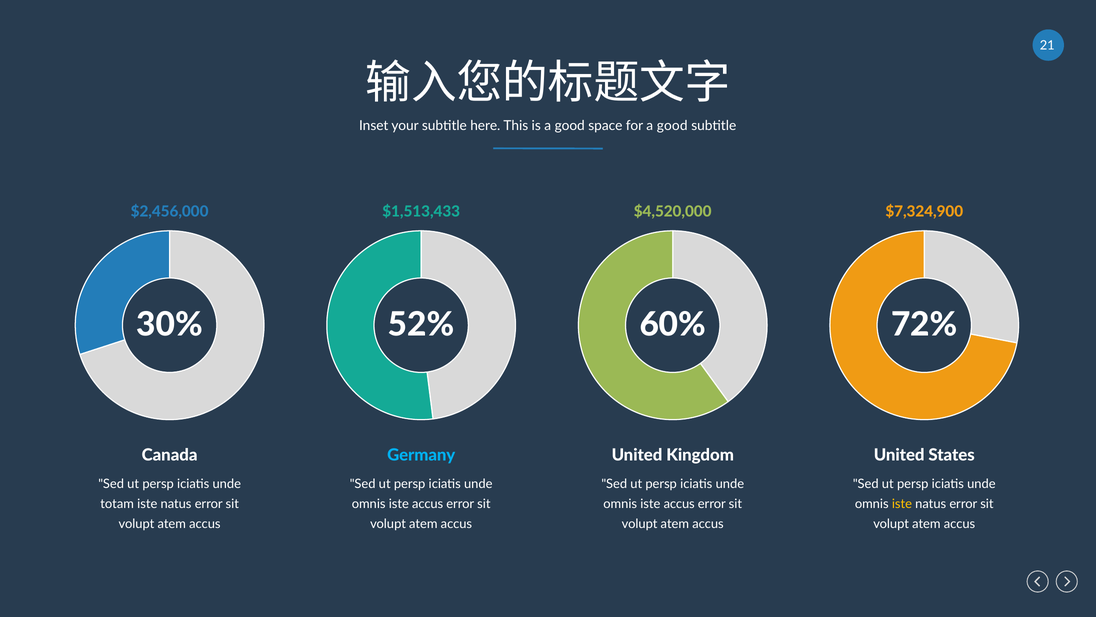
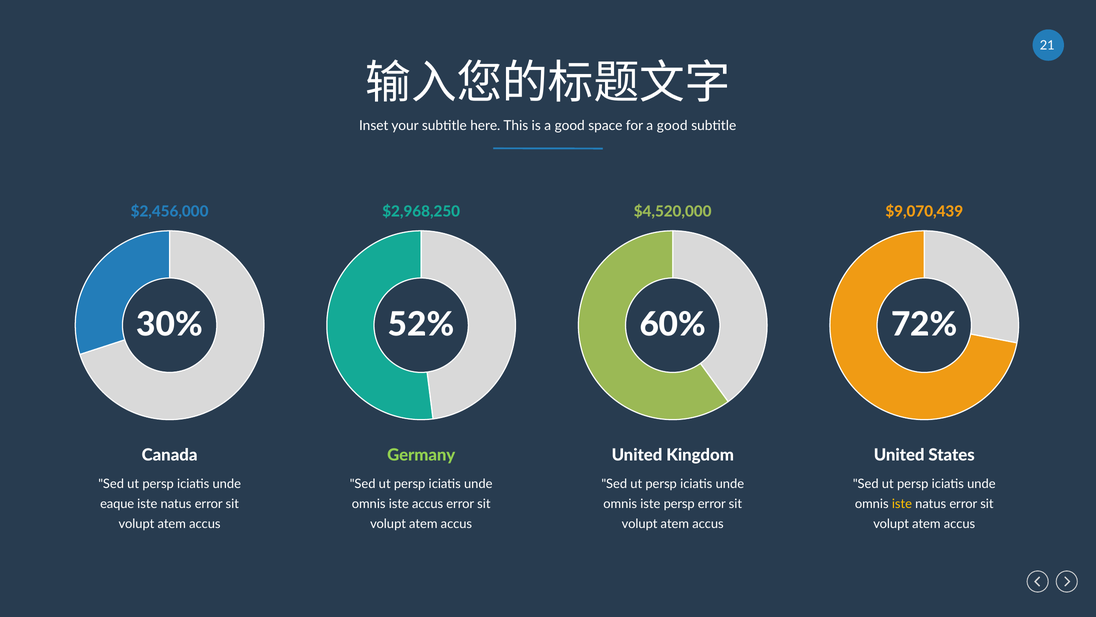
$1,513,433: $1,513,433 -> $2,968,250 (421, 212)
$7,324,900: $7,324,900 -> $9,070,439 (924, 212)
Germany colour: light blue -> light green (421, 455)
totam: totam -> eaque (117, 504)
accus: accus -> persp (679, 504)
